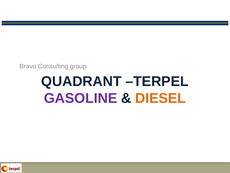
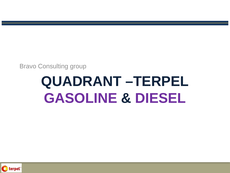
DIESEL colour: orange -> purple (161, 98)
